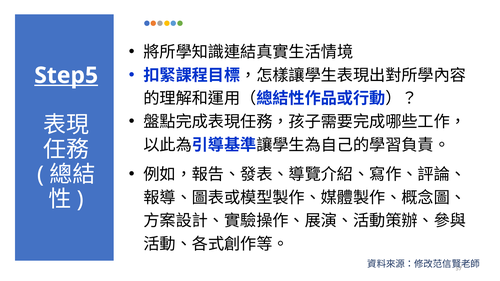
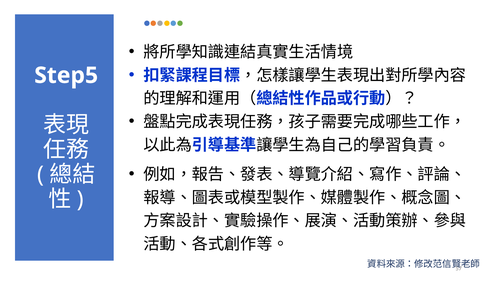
Step5 underline: present -> none (66, 75)
